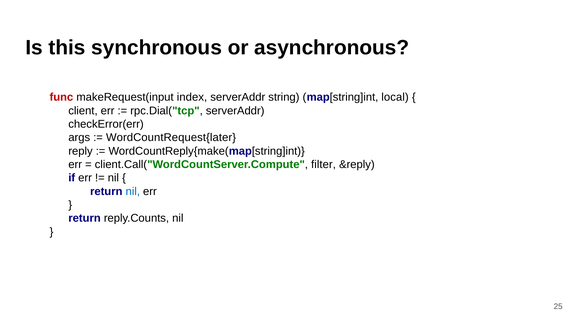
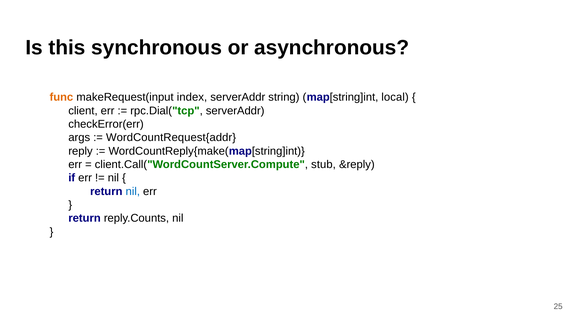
func colour: red -> orange (61, 97)
WordCountRequest{later: WordCountRequest{later -> WordCountRequest{addr (171, 138)
filter: filter -> stub (323, 164)
